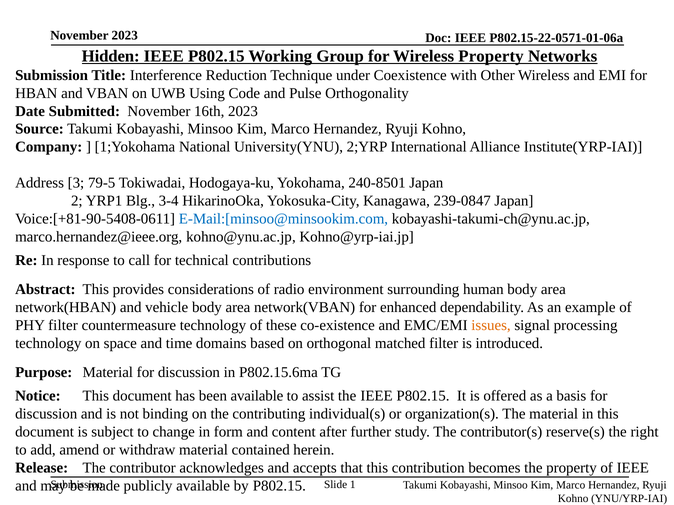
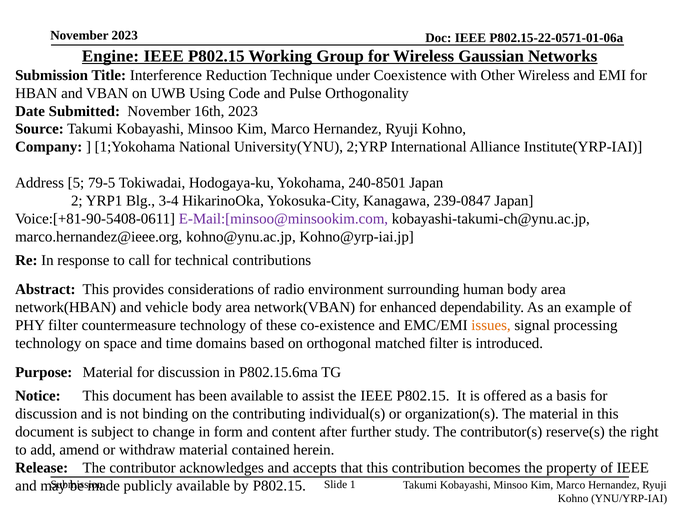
Hidden: Hidden -> Engine (111, 56)
Wireless Property: Property -> Gaussian (491, 56)
3: 3 -> 5 (76, 183)
E-Mail:[minsoo@minsookim.com colour: blue -> purple (283, 219)
